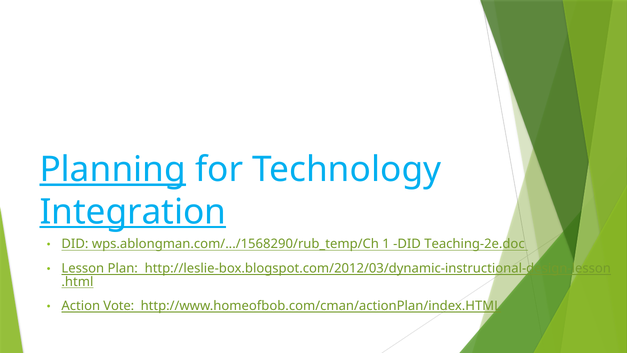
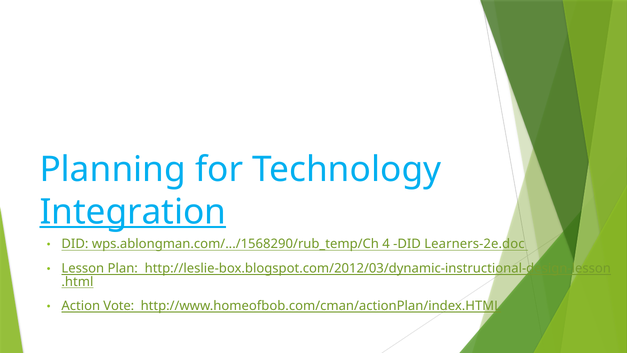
Planning underline: present -> none (113, 169)
1: 1 -> 4 (386, 244)
Teaching-2e.doc: Teaching-2e.doc -> Learners-2e.doc (474, 244)
